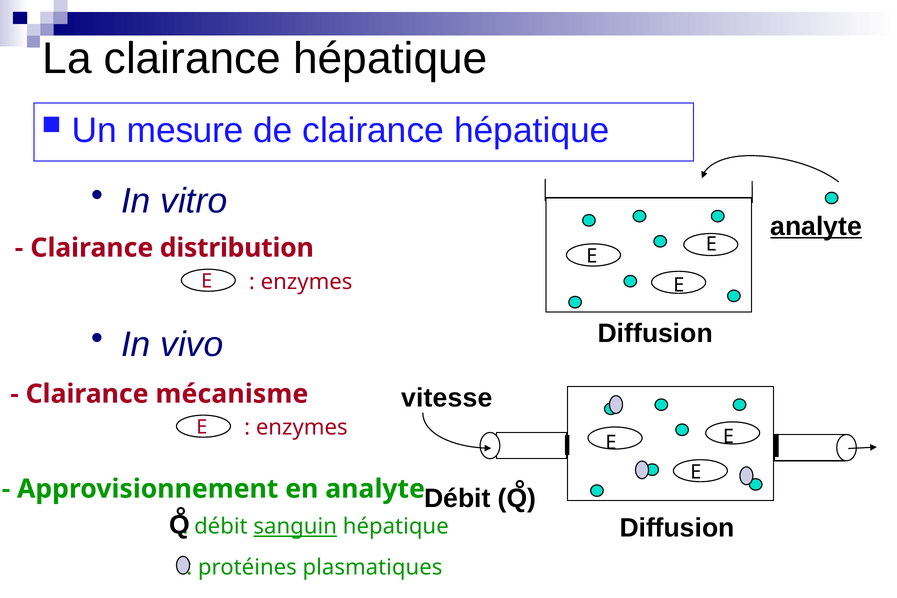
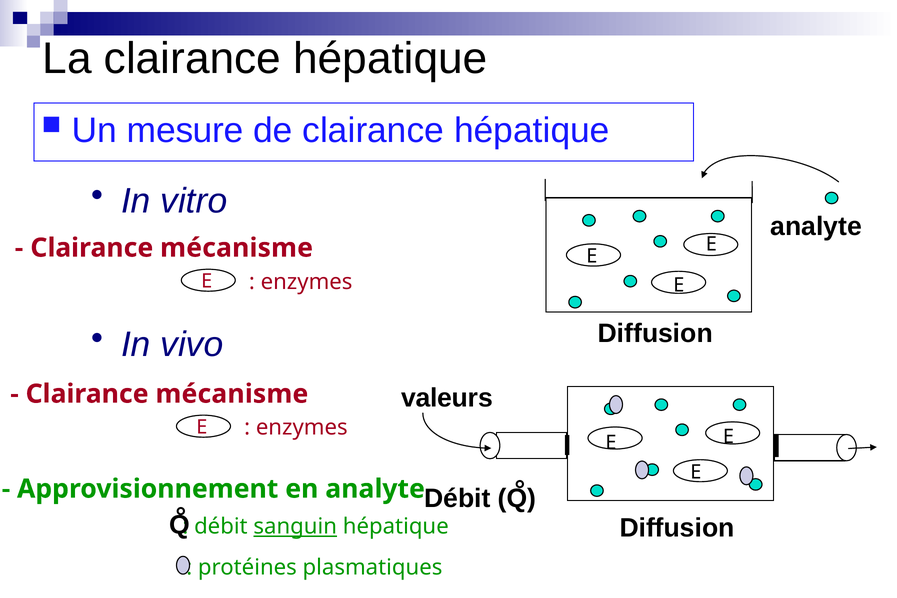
analyte underline: present -> none (816, 227)
distribution: distribution -> mécanisme (237, 248)
vitesse: vitesse -> valeurs (447, 398)
